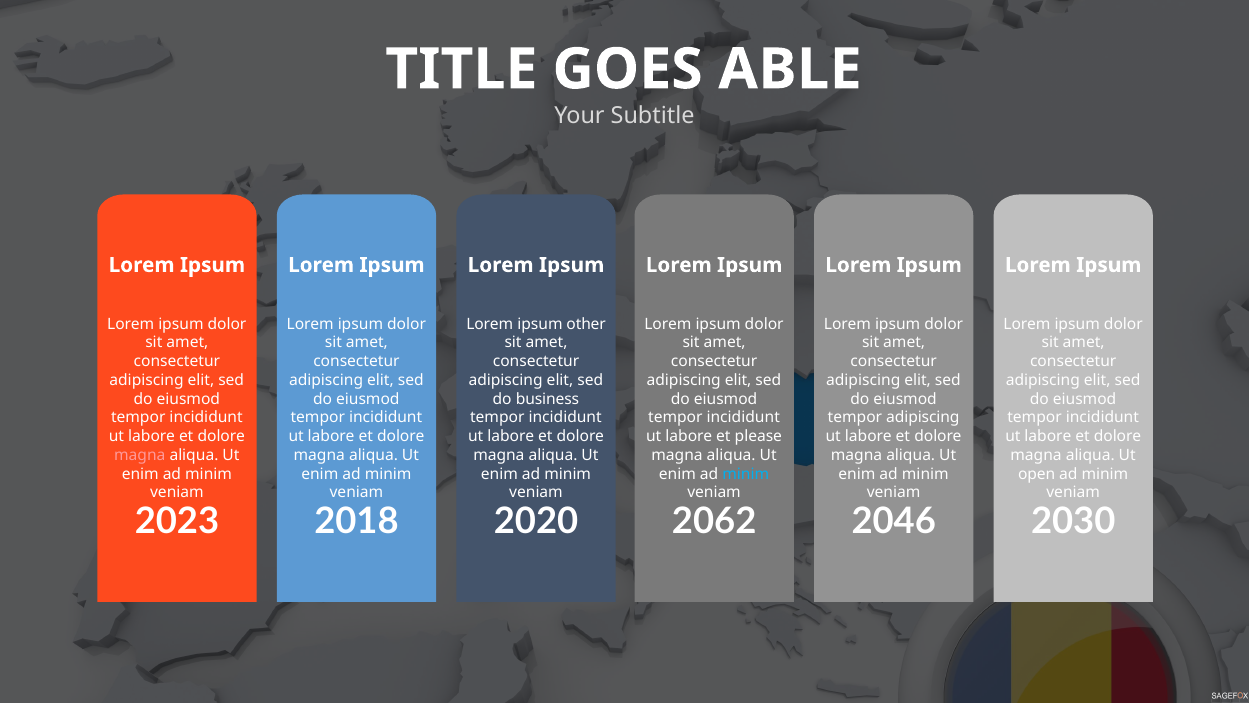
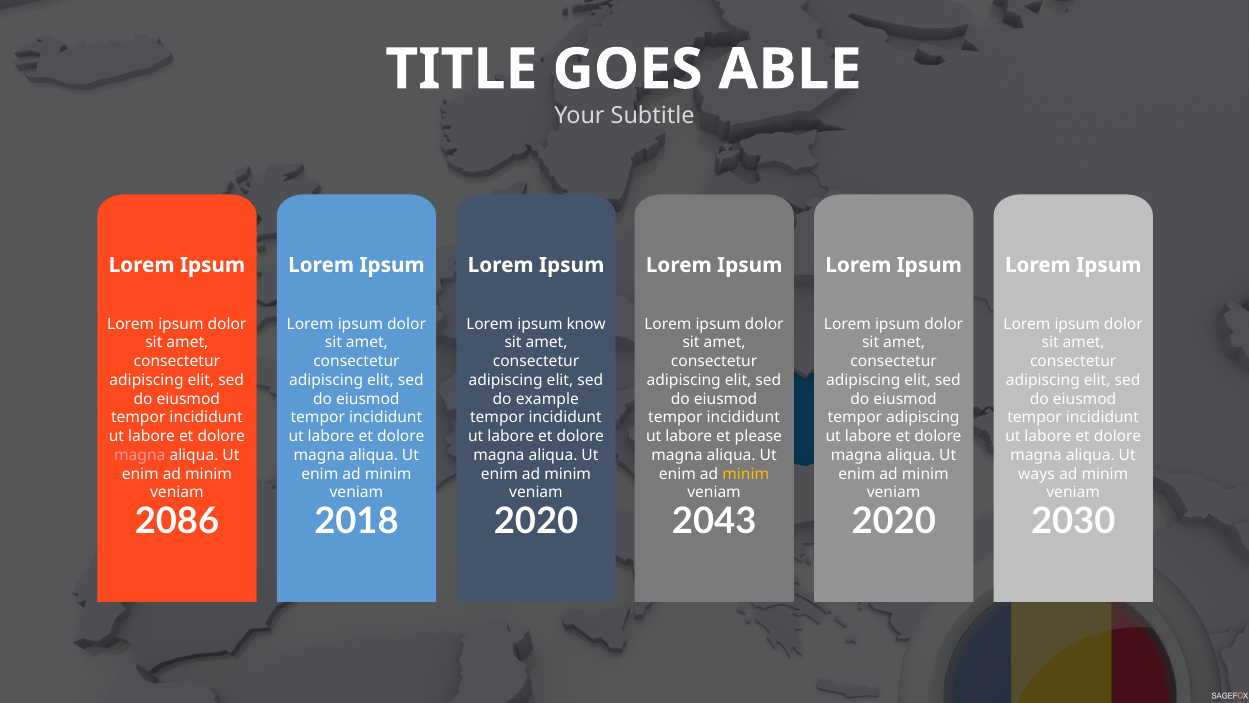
other: other -> know (586, 324)
business: business -> example (547, 399)
minim colour: light blue -> yellow (746, 474)
open: open -> ways (1037, 474)
2023: 2023 -> 2086 (177, 521)
2062: 2062 -> 2043 (714, 521)
2046: 2046 -> 2020 (894, 521)
